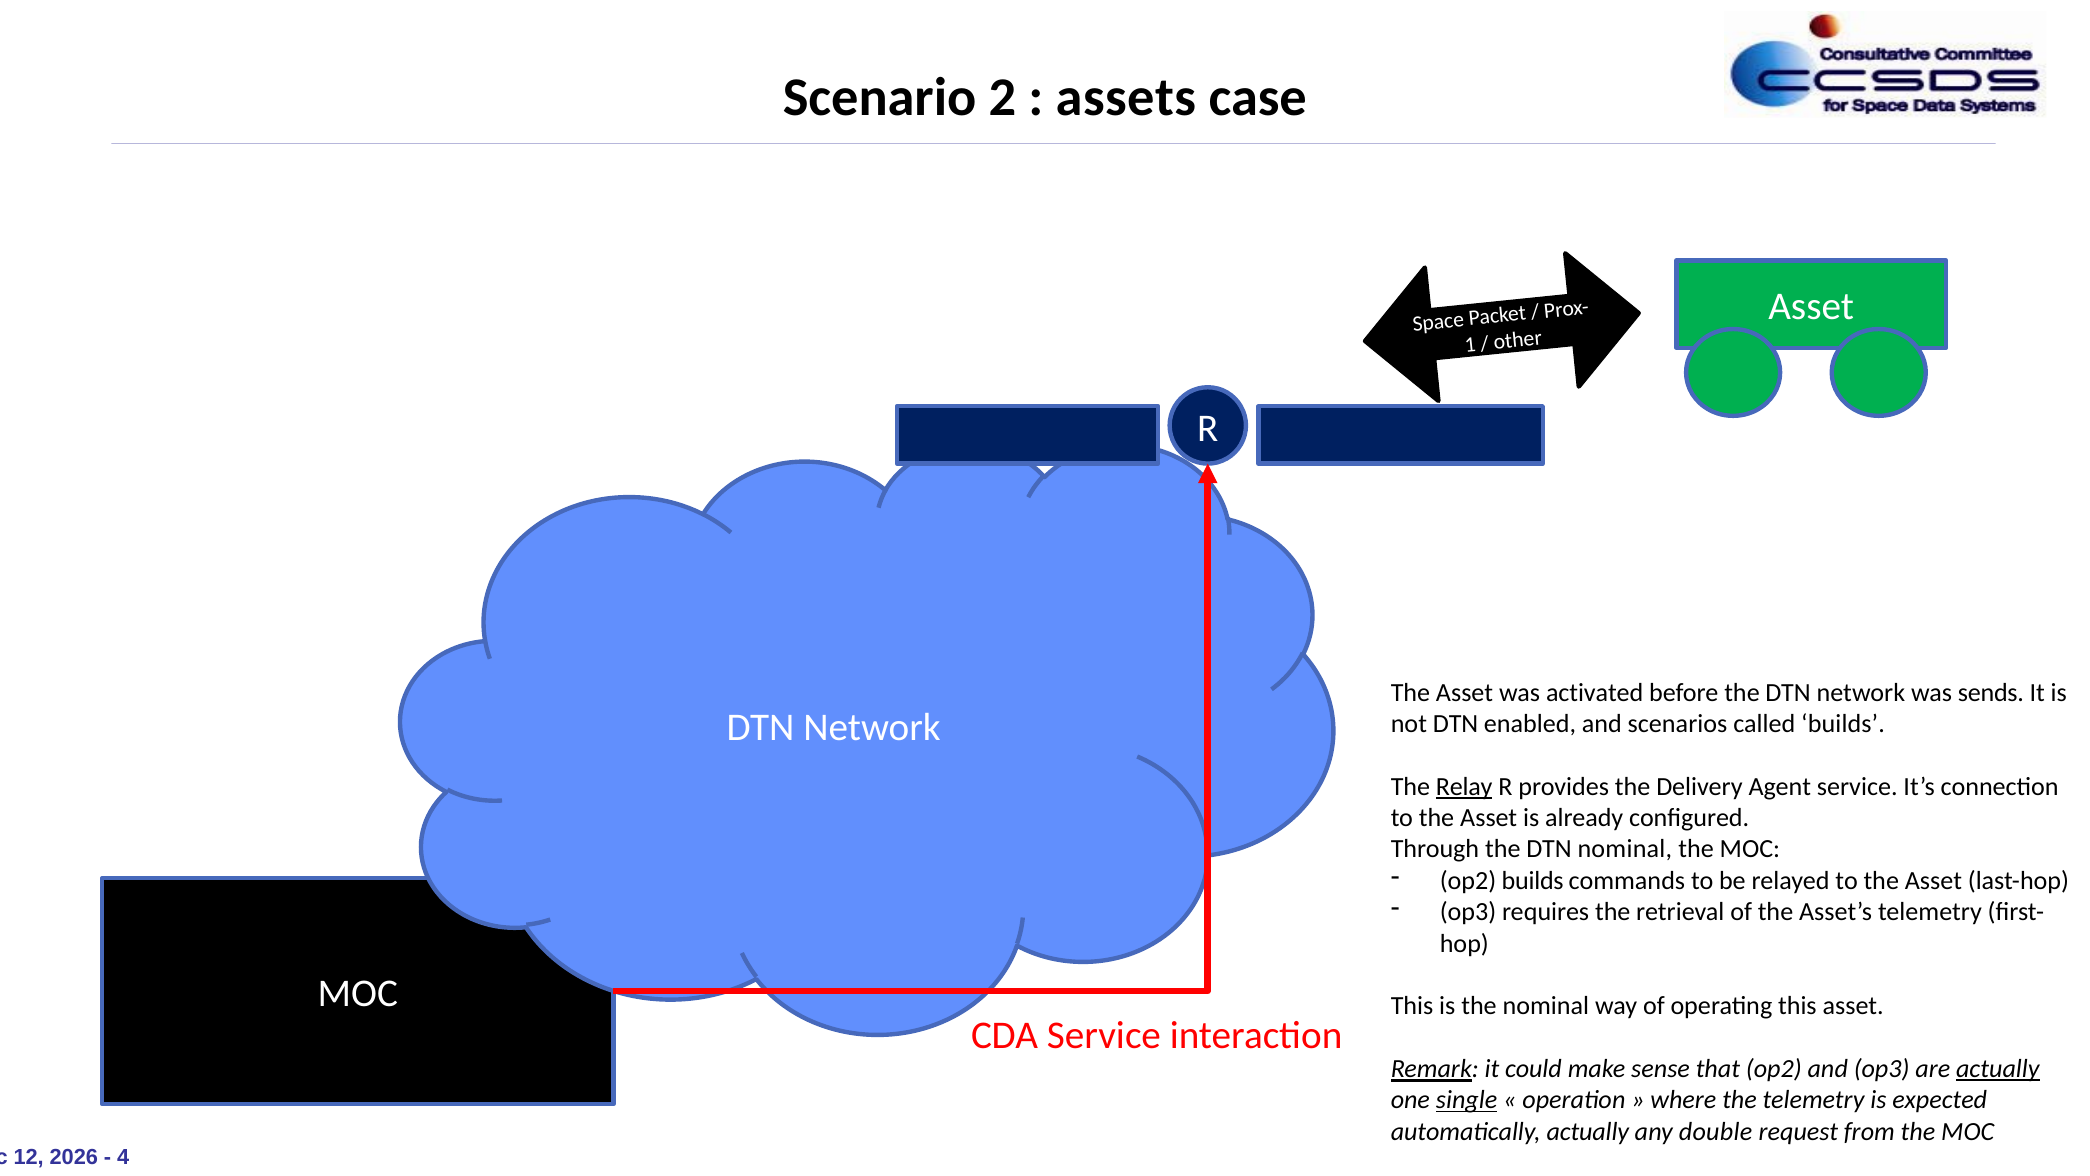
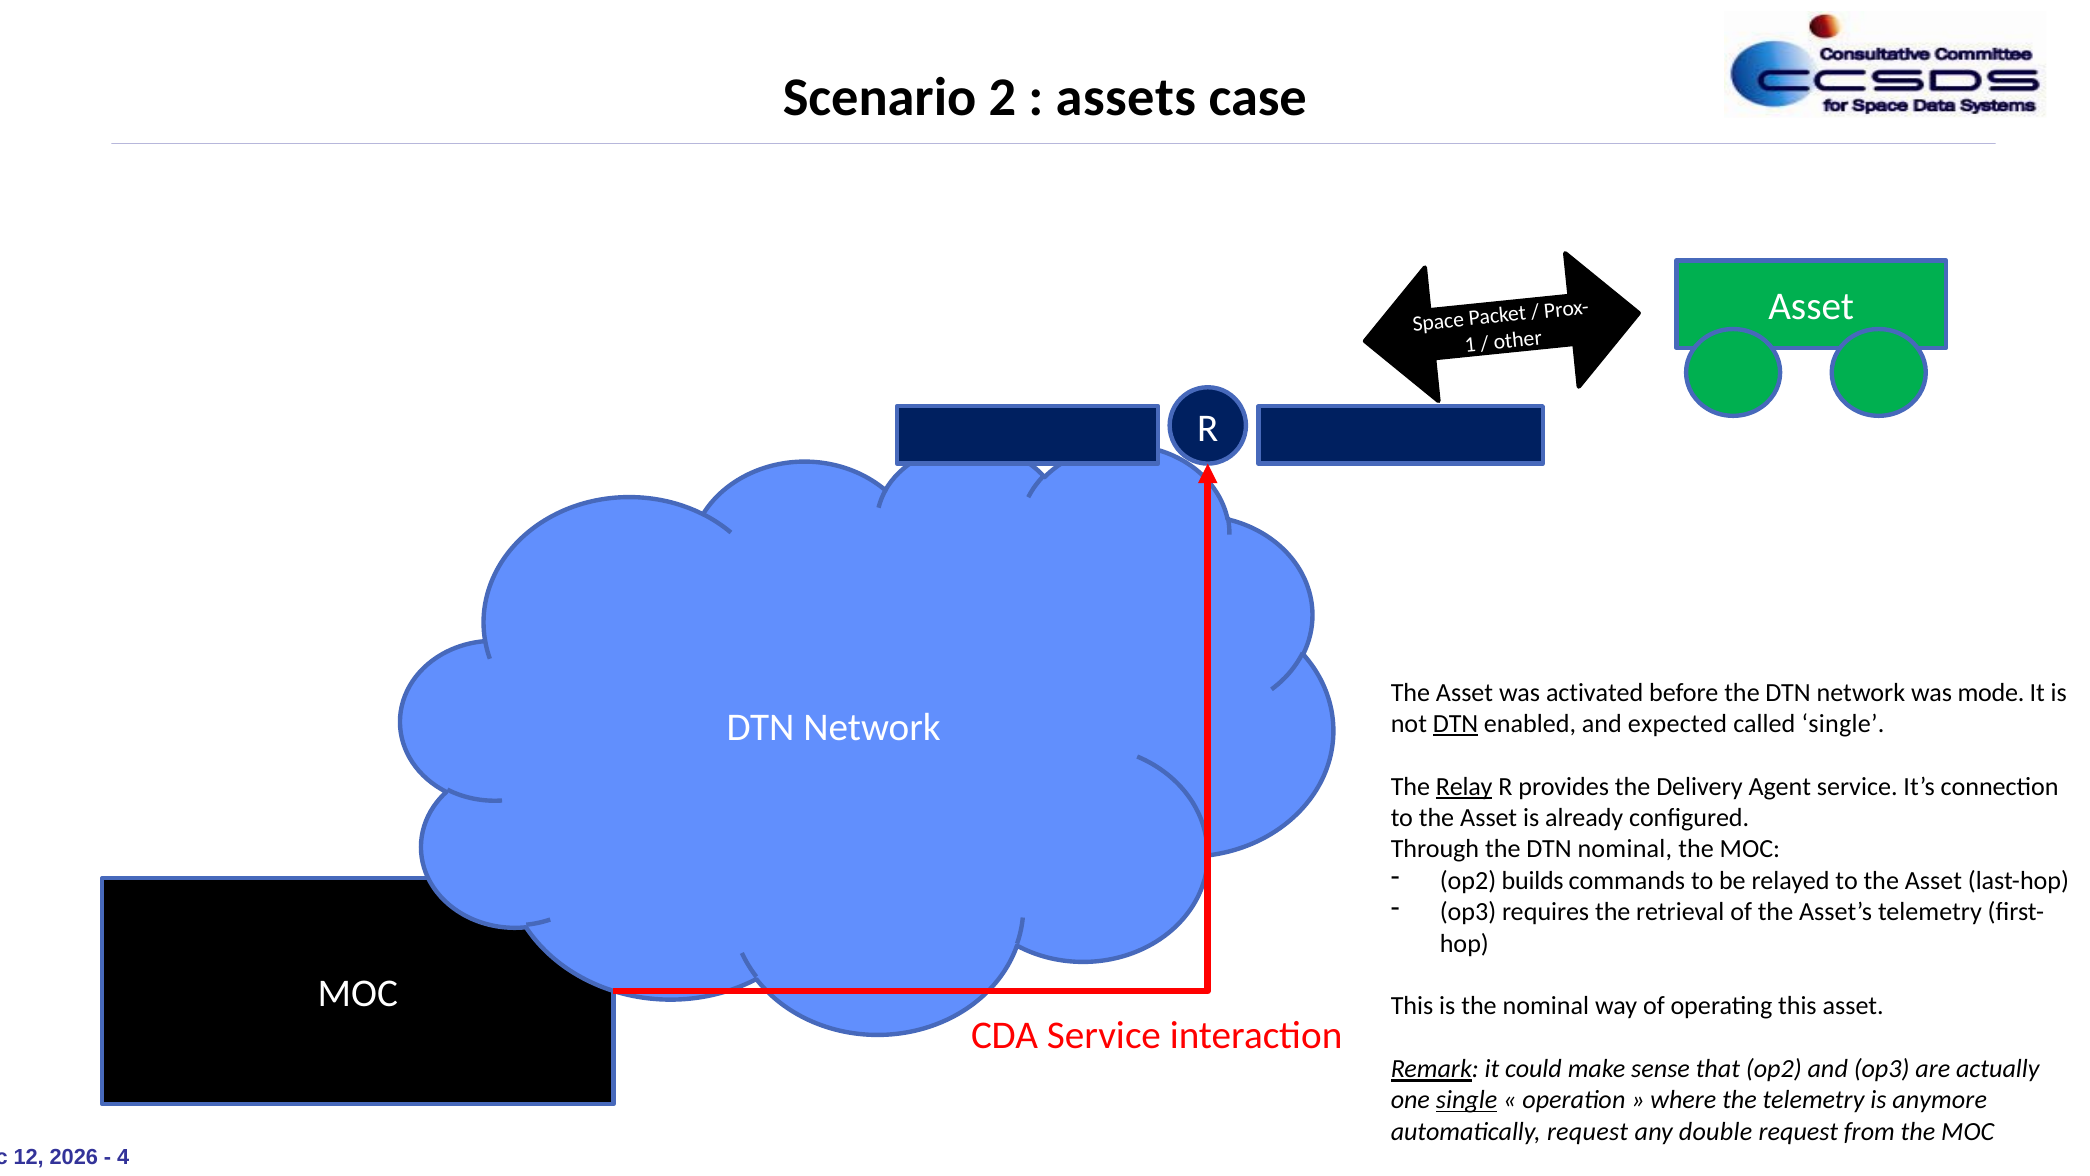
sends: sends -> mode (1991, 692)
DTN underline: none -> present (1456, 724)
scenarios: scenarios -> expected (1677, 724)
called builds: builds -> single (1843, 724)
actually underline: present -> none (1998, 1069)
expected: expected -> anymore (1940, 1100)
automatically actually: actually -> request (1588, 1131)
